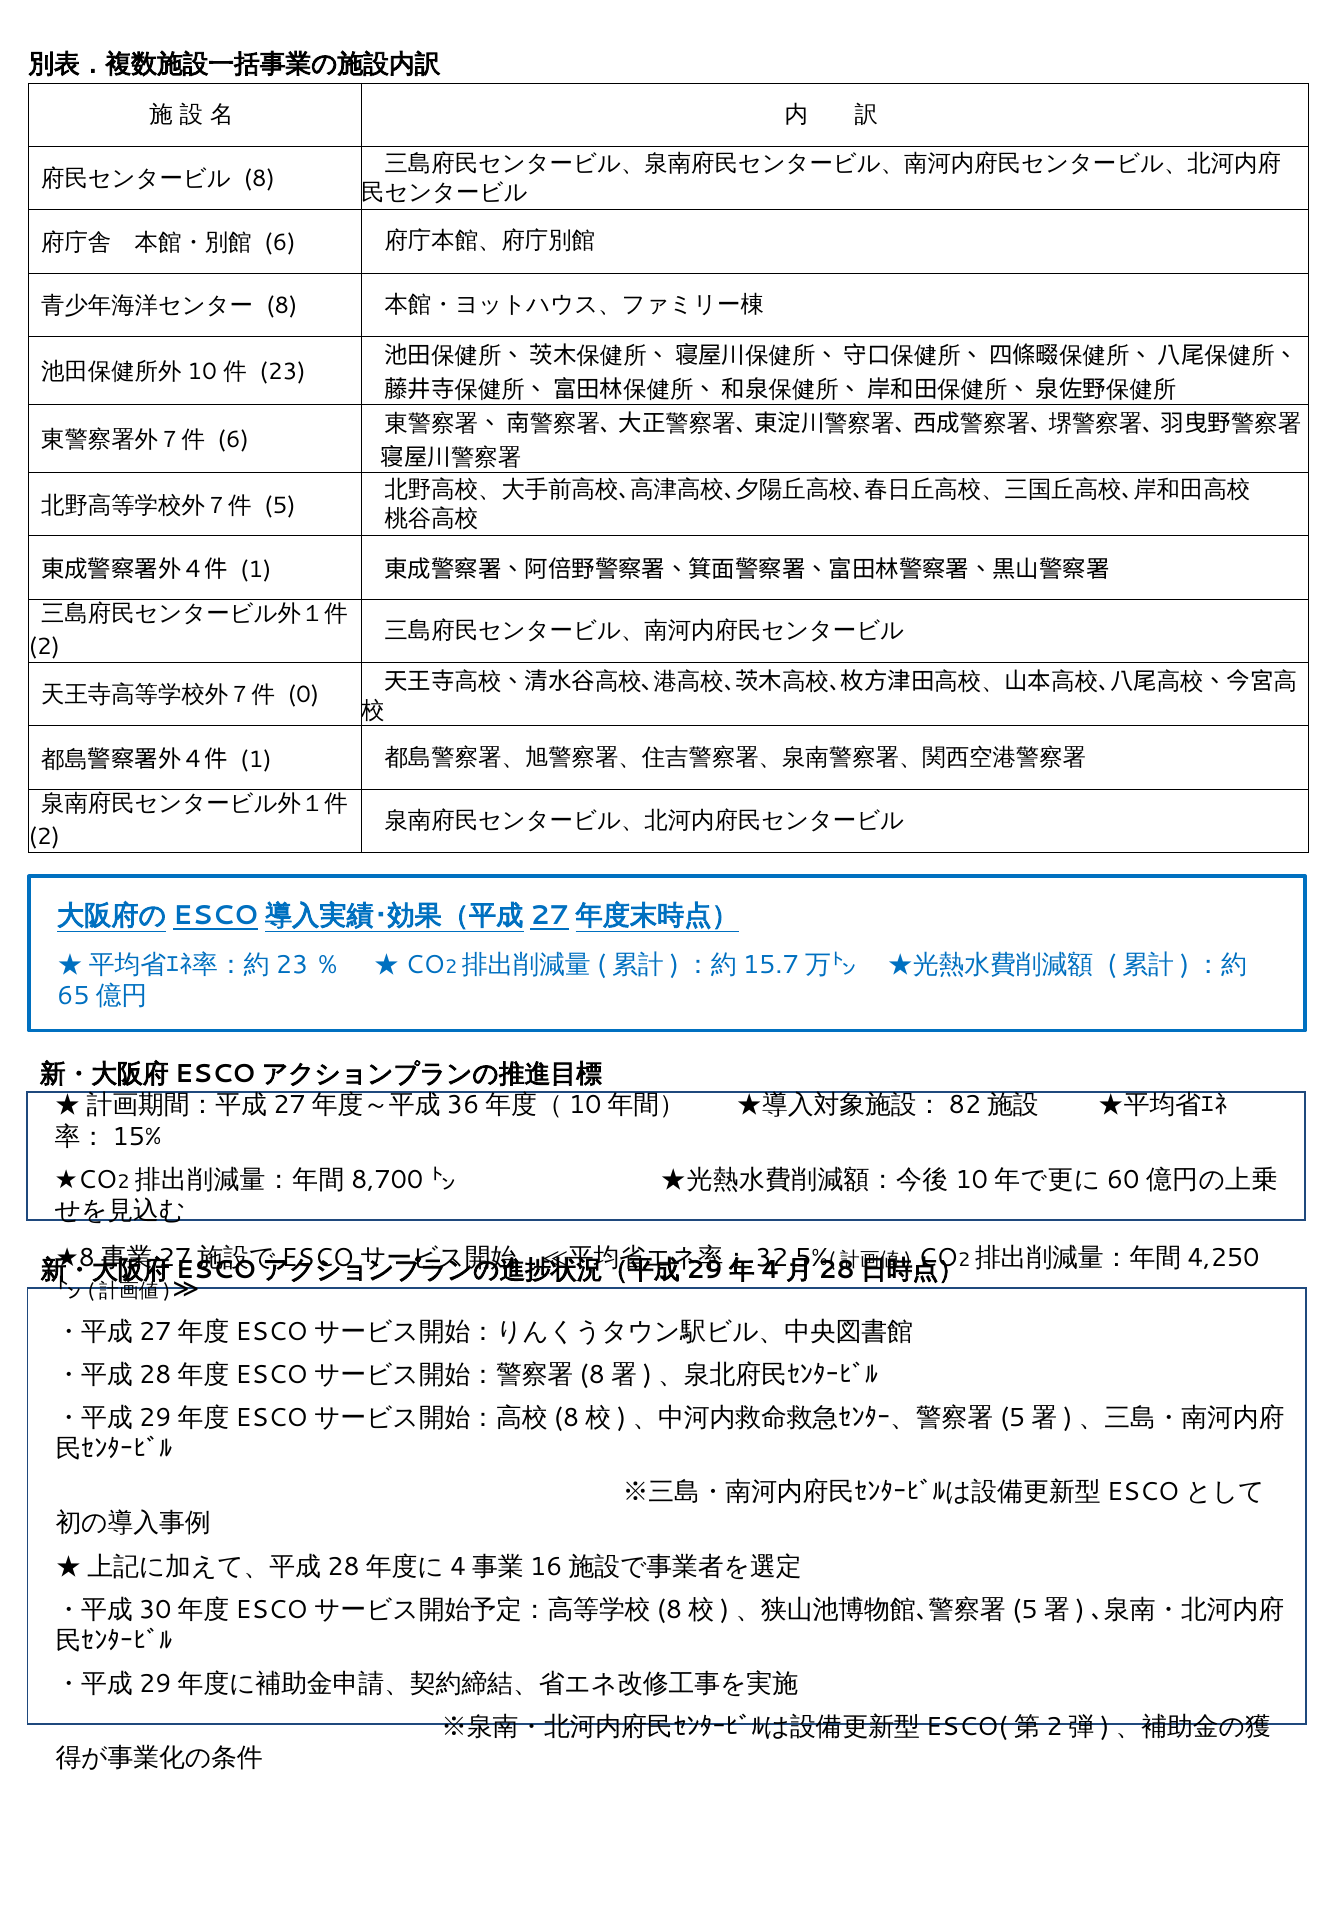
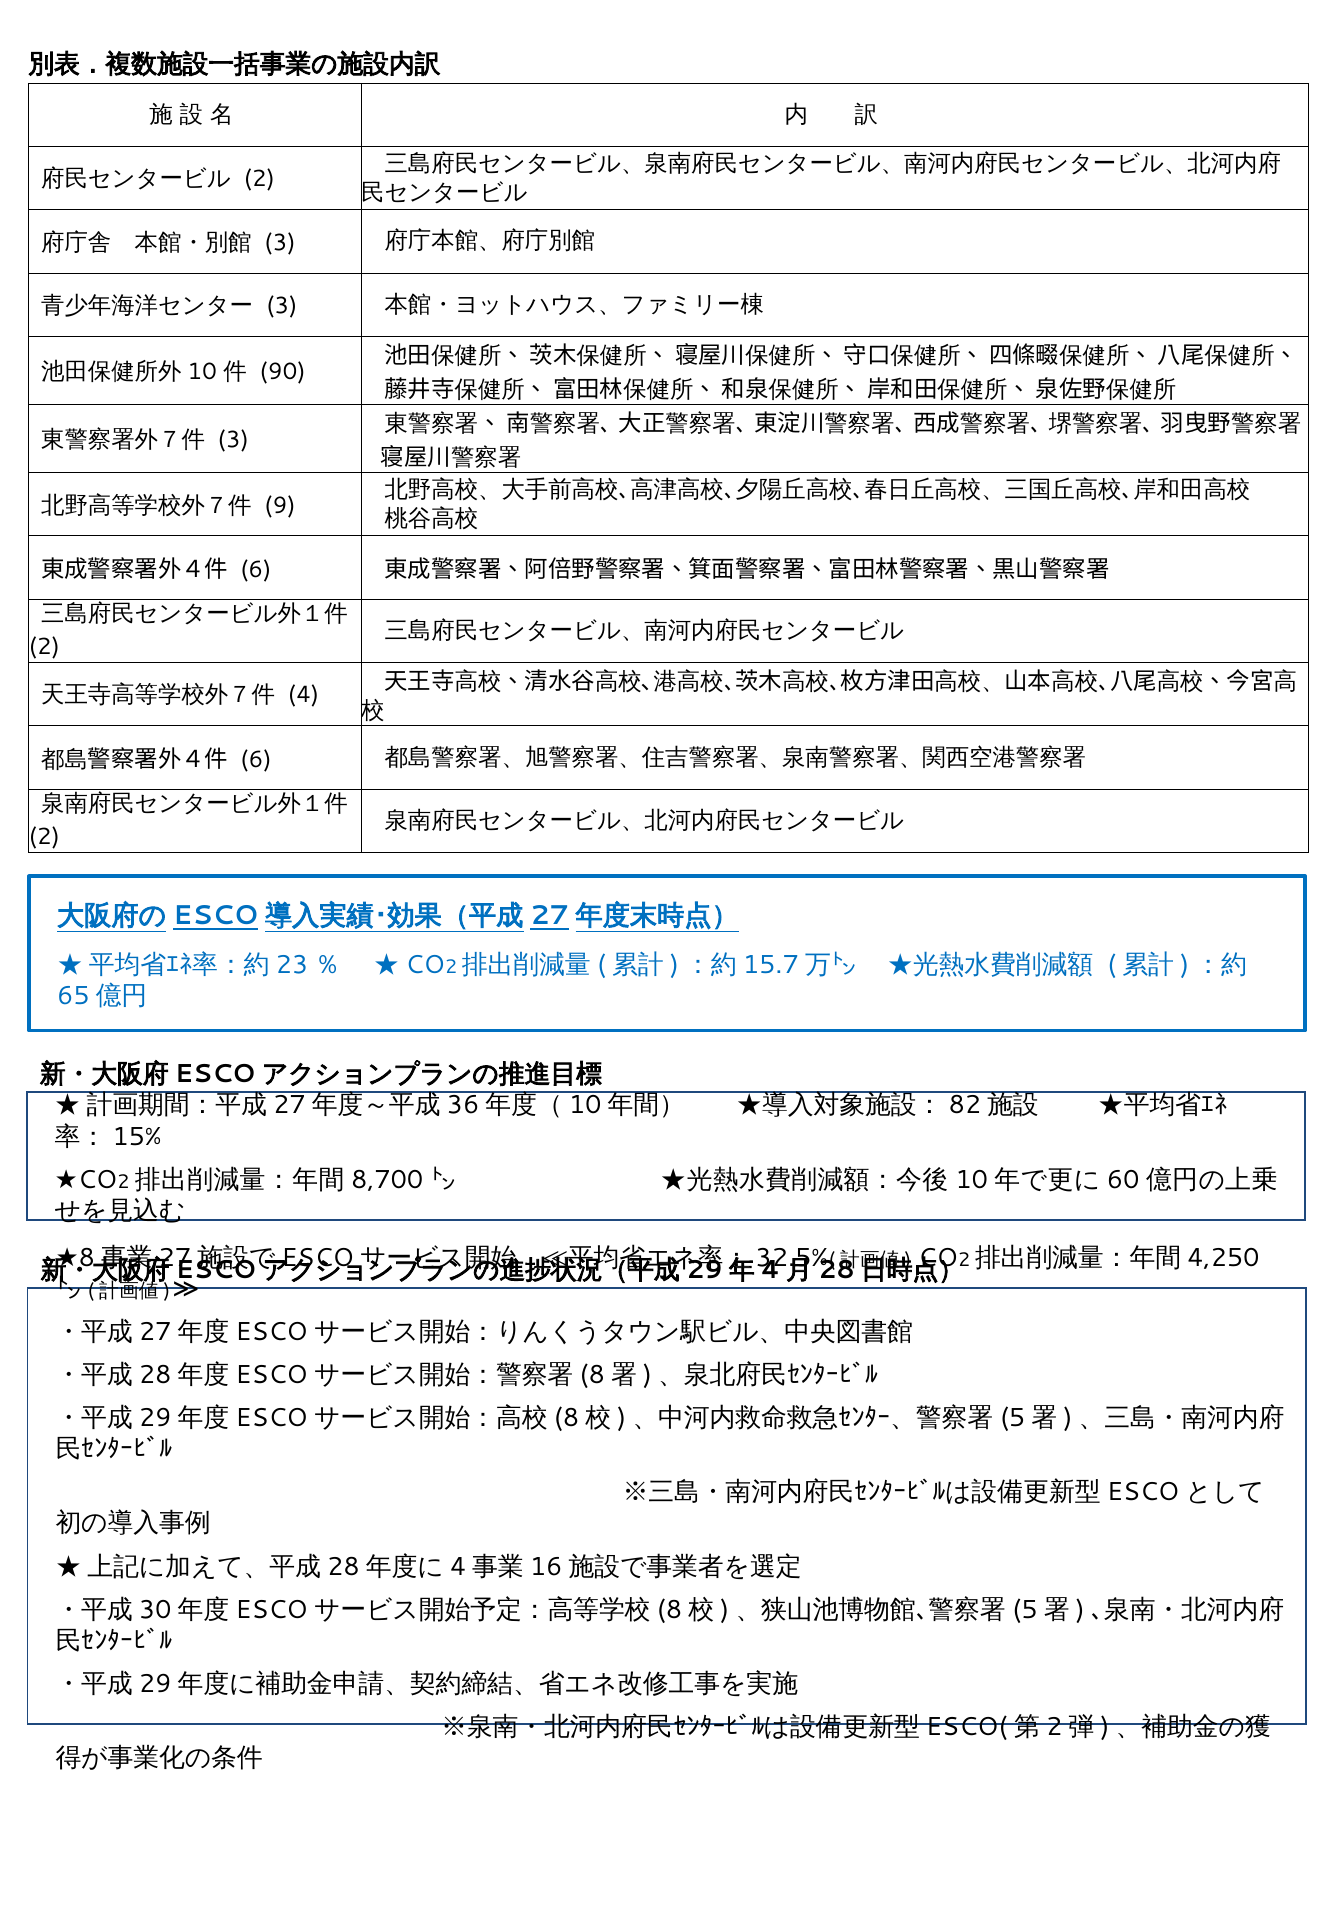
8: 8 -> 2 (259, 179)
6: 6 -> 3 (280, 242)
8: 8 -> 3 (282, 306)
23: 23 -> 90 (283, 371)
6: 6 -> 3 (233, 439)
5: 5 -> 9 (280, 505)
1: 1 -> 6 (256, 569)
0: 0 -> 4 (303, 695)
1: 1 -> 6 (256, 759)
